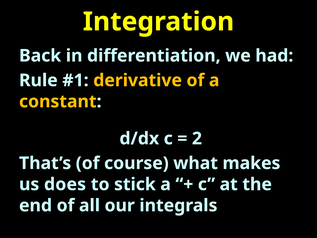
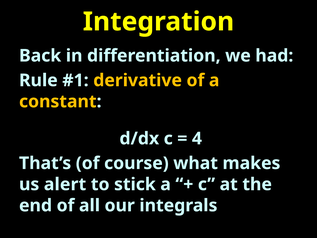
2: 2 -> 4 (197, 138)
does: does -> alert (65, 184)
